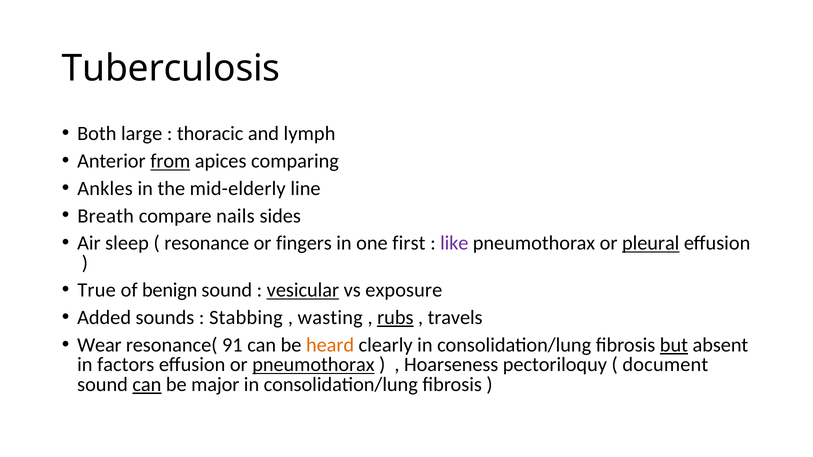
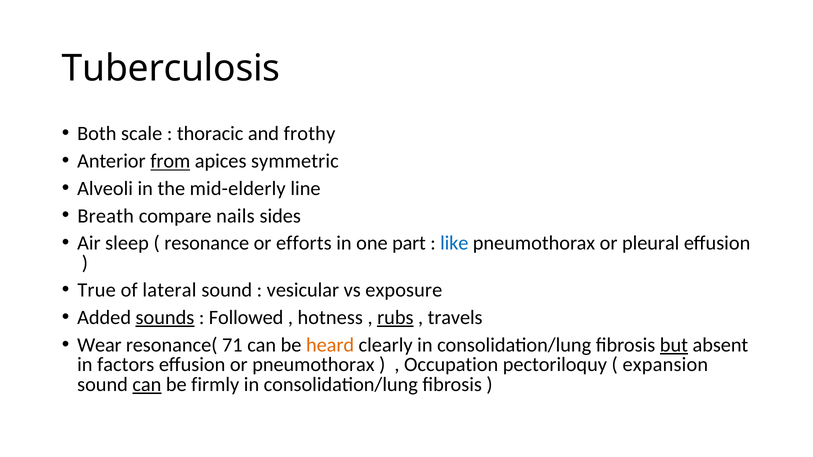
large: large -> scale (142, 134)
lymph: lymph -> frothy (309, 134)
comparing: comparing -> symmetric (295, 161)
Ankles: Ankles -> Alveoli (105, 189)
fingers: fingers -> efforts (304, 243)
first: first -> part (409, 243)
like colour: purple -> blue (454, 243)
pleural underline: present -> none (651, 243)
benign: benign -> lateral (169, 290)
vesicular underline: present -> none (303, 290)
sounds underline: none -> present (165, 318)
Stabbing: Stabbing -> Followed (246, 318)
wasting: wasting -> hotness (330, 318)
91: 91 -> 71 (232, 345)
pneumothorax underline: present -> none (313, 365)
Hoarseness: Hoarseness -> Occupation (451, 365)
document: document -> expansion (665, 365)
major: major -> firmly (215, 385)
